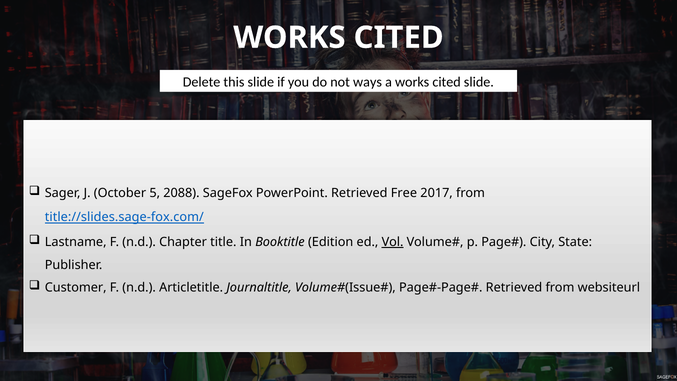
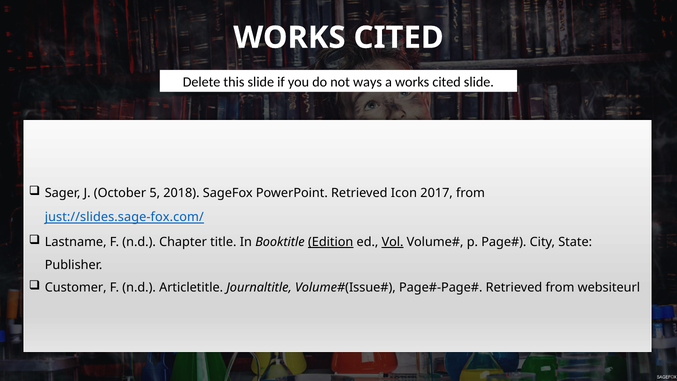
2088: 2088 -> 2018 (181, 193)
Free: Free -> Icon (404, 193)
title://slides.sage-fox.com/: title://slides.sage-fox.com/ -> just://slides.sage-fox.com/ (124, 217)
Edition underline: none -> present (331, 242)
